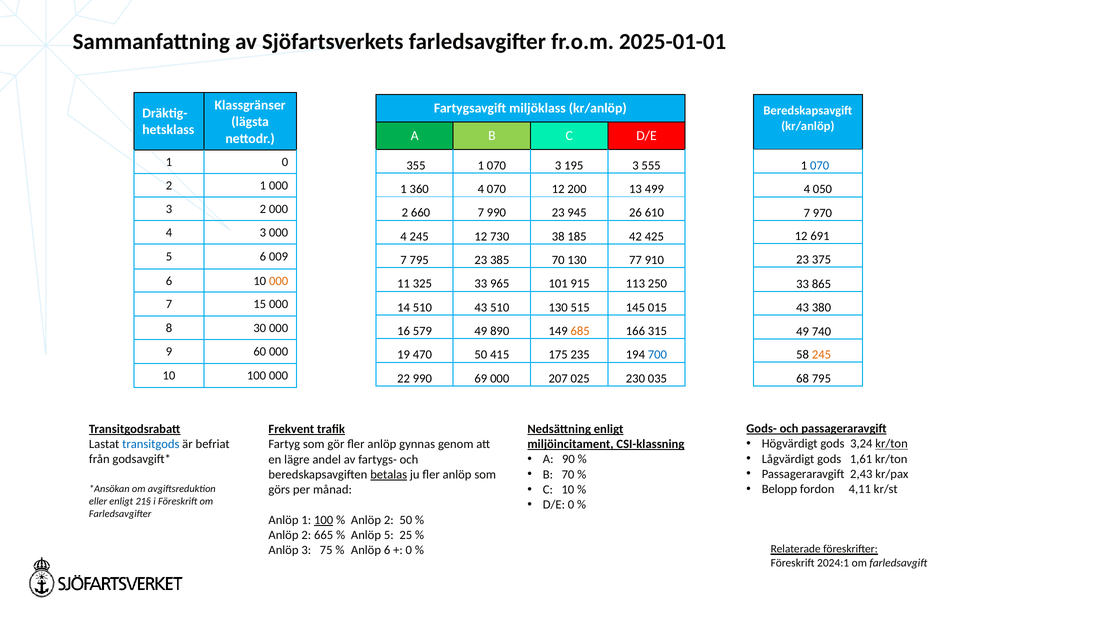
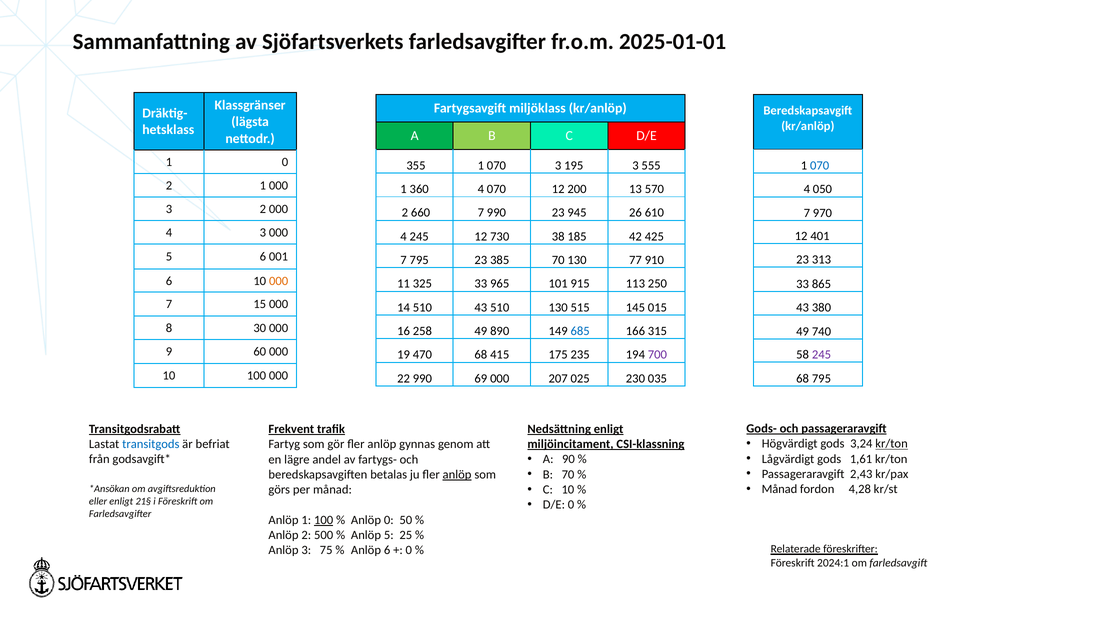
499: 499 -> 570 (654, 189)
691: 691 -> 401 (820, 236)
009: 009 -> 001 (278, 256)
375: 375 -> 313 (821, 260)
579: 579 -> 258 (422, 331)
685 colour: orange -> blue (580, 331)
245 colour: orange -> purple (821, 354)
470 50: 50 -> 68 (481, 355)
700 colour: blue -> purple (657, 355)
betalas underline: present -> none (389, 474)
anlöp underline: none -> present (457, 474)
Belopp: Belopp -> Månad (779, 489)
4,11: 4,11 -> 4,28 (860, 489)
2: 2 -> 0 (389, 520)
665: 665 -> 500 (324, 535)
